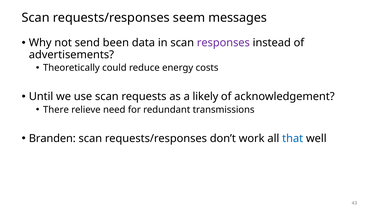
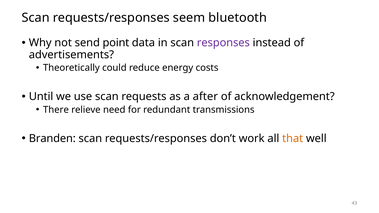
messages: messages -> bluetooth (238, 18)
been: been -> point (116, 43)
likely: likely -> after (205, 97)
that colour: blue -> orange (293, 139)
